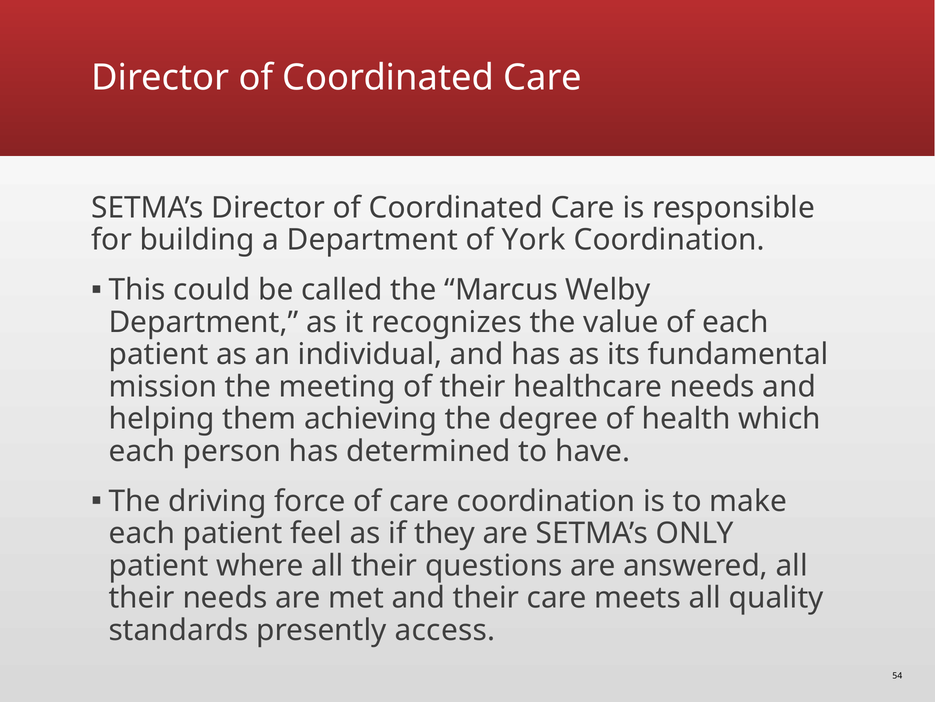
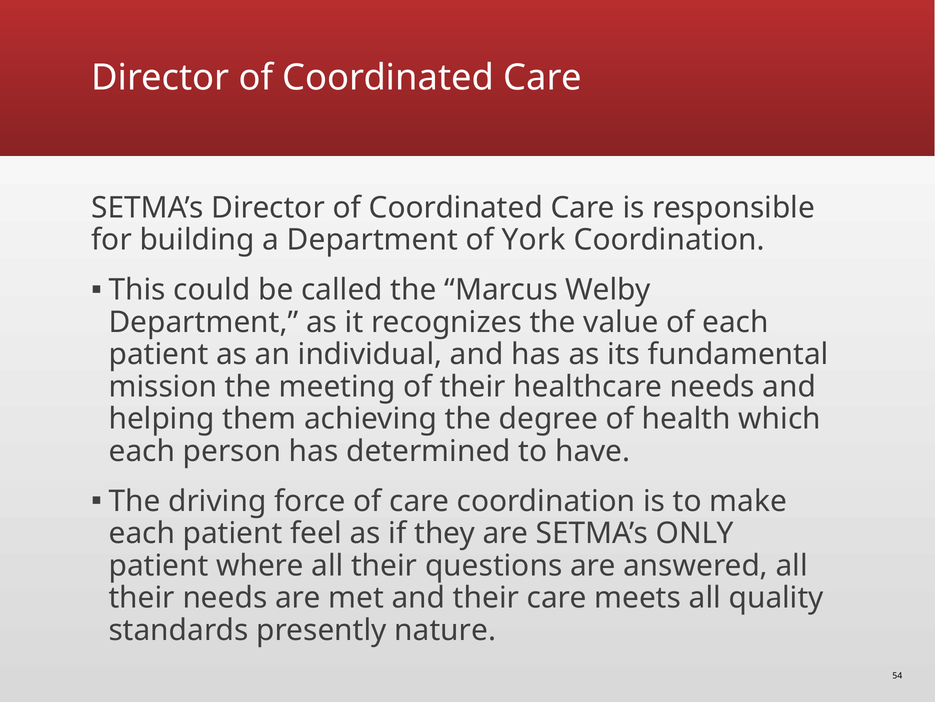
access: access -> nature (445, 630)
